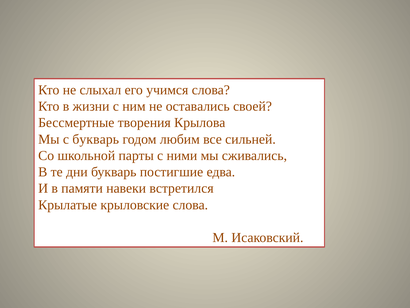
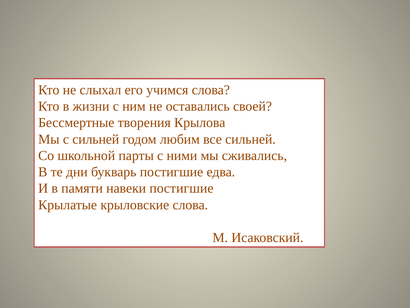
с букварь: букварь -> сильней (96, 139)
навеки встретился: встретился -> постигшие (181, 188)
